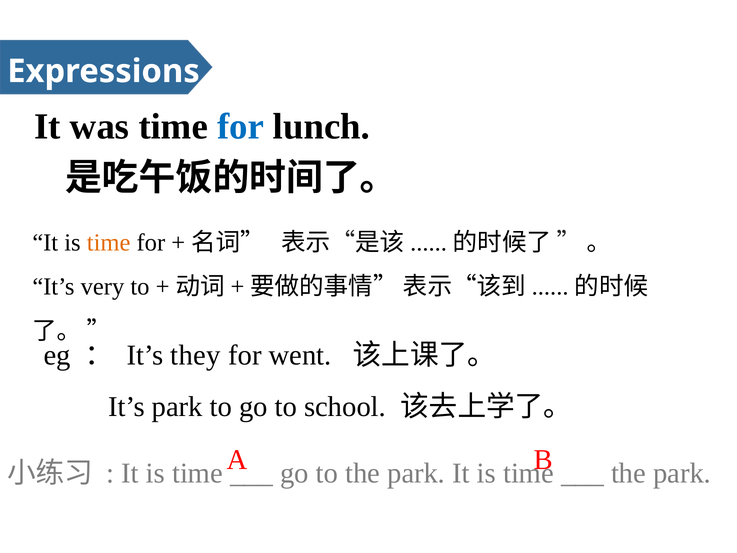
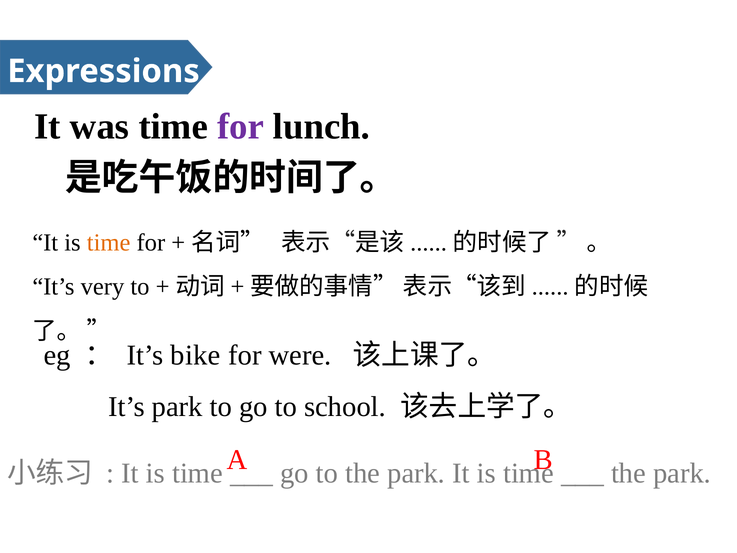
for colour: blue -> purple (241, 126)
they: they -> bike (196, 355)
went: went -> were (300, 355)
